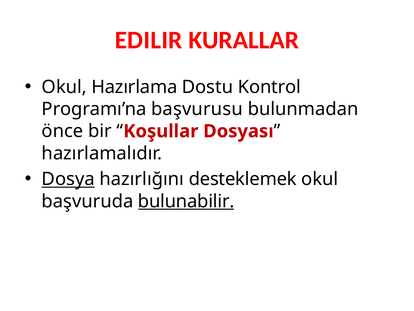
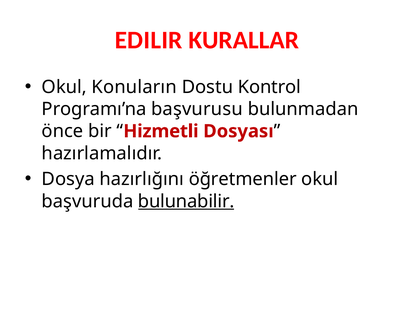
Hazırlama: Hazırlama -> Konuların (134, 87)
Koşullar: Koşullar -> Hizmetli (161, 131)
Dosya underline: present -> none (68, 179)
desteklemek: desteklemek -> öğretmenler (243, 179)
